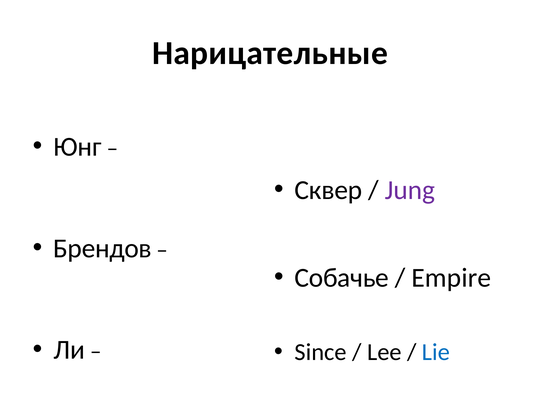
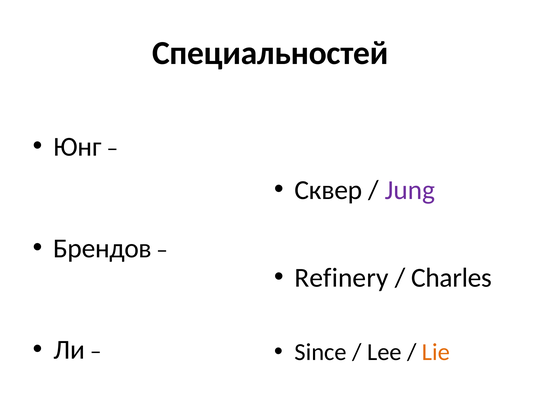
Нарицательные: Нарицательные -> Специальностей (270, 53)
Собачье: Собачье -> Refinery (342, 278)
Empire: Empire -> Charles (451, 278)
Lie colour: blue -> orange (436, 352)
